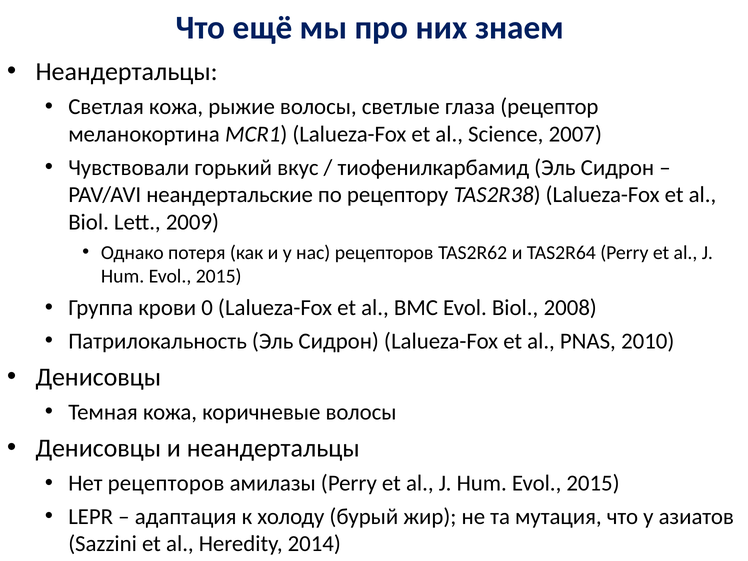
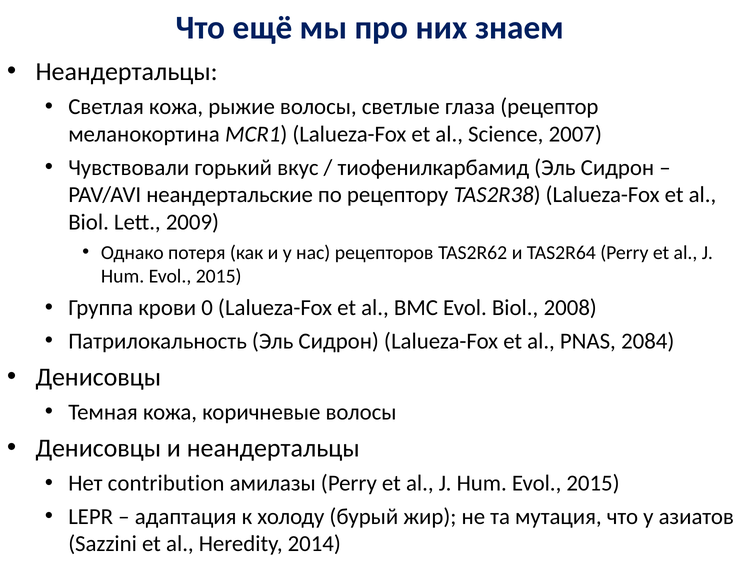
2010: 2010 -> 2084 (648, 341)
Нет рецепторов: рецепторов -> contribution (166, 483)
